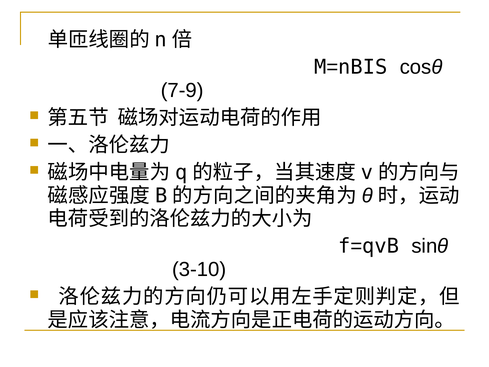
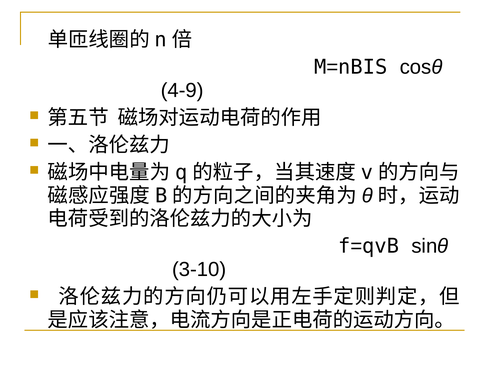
7-9: 7-9 -> 4-9 (182, 90)
